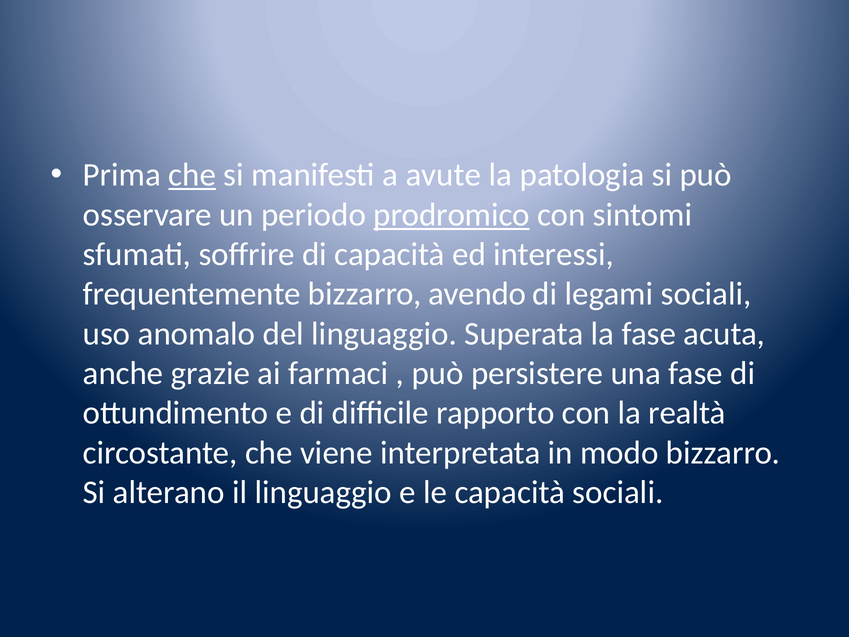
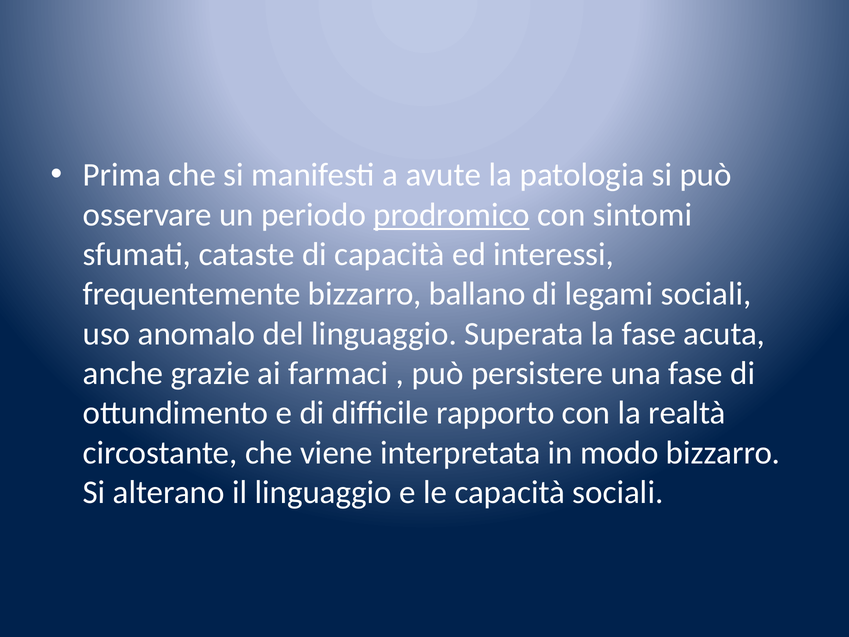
che underline: present -> none (192, 175)
soffrire: soffrire -> cataste (247, 254)
avendo: avendo -> ballano (477, 294)
